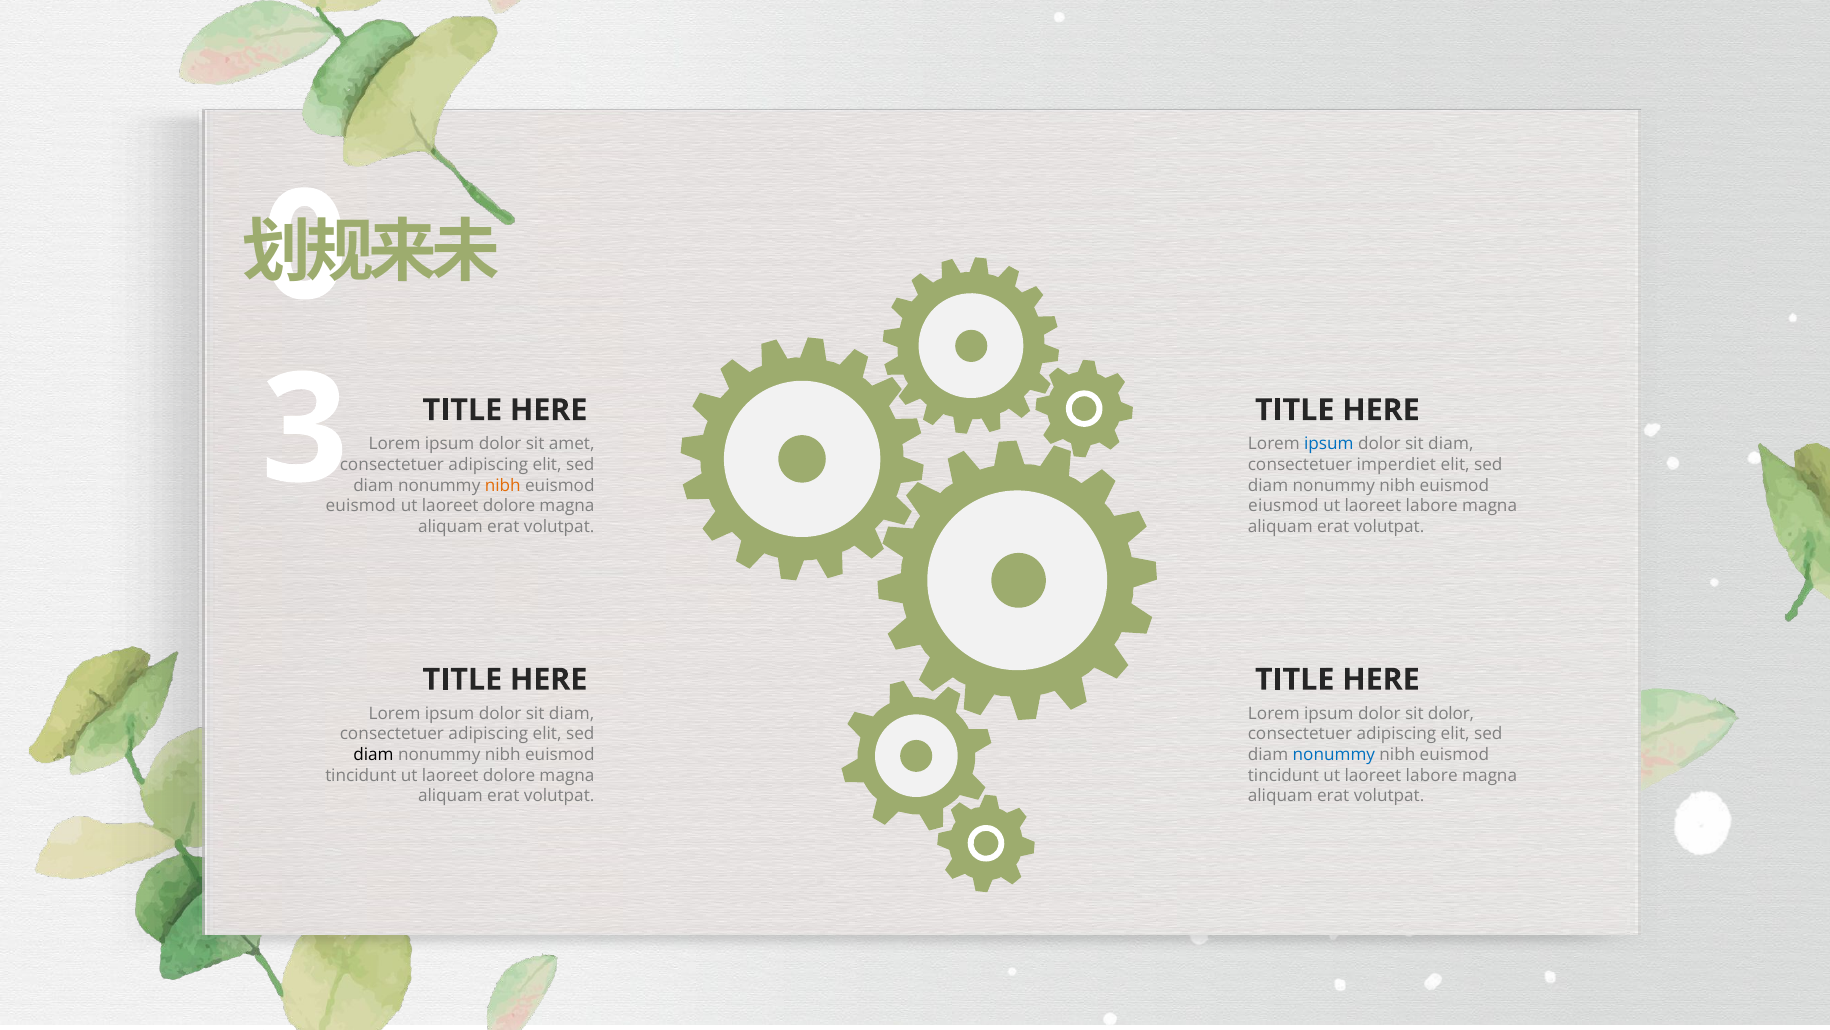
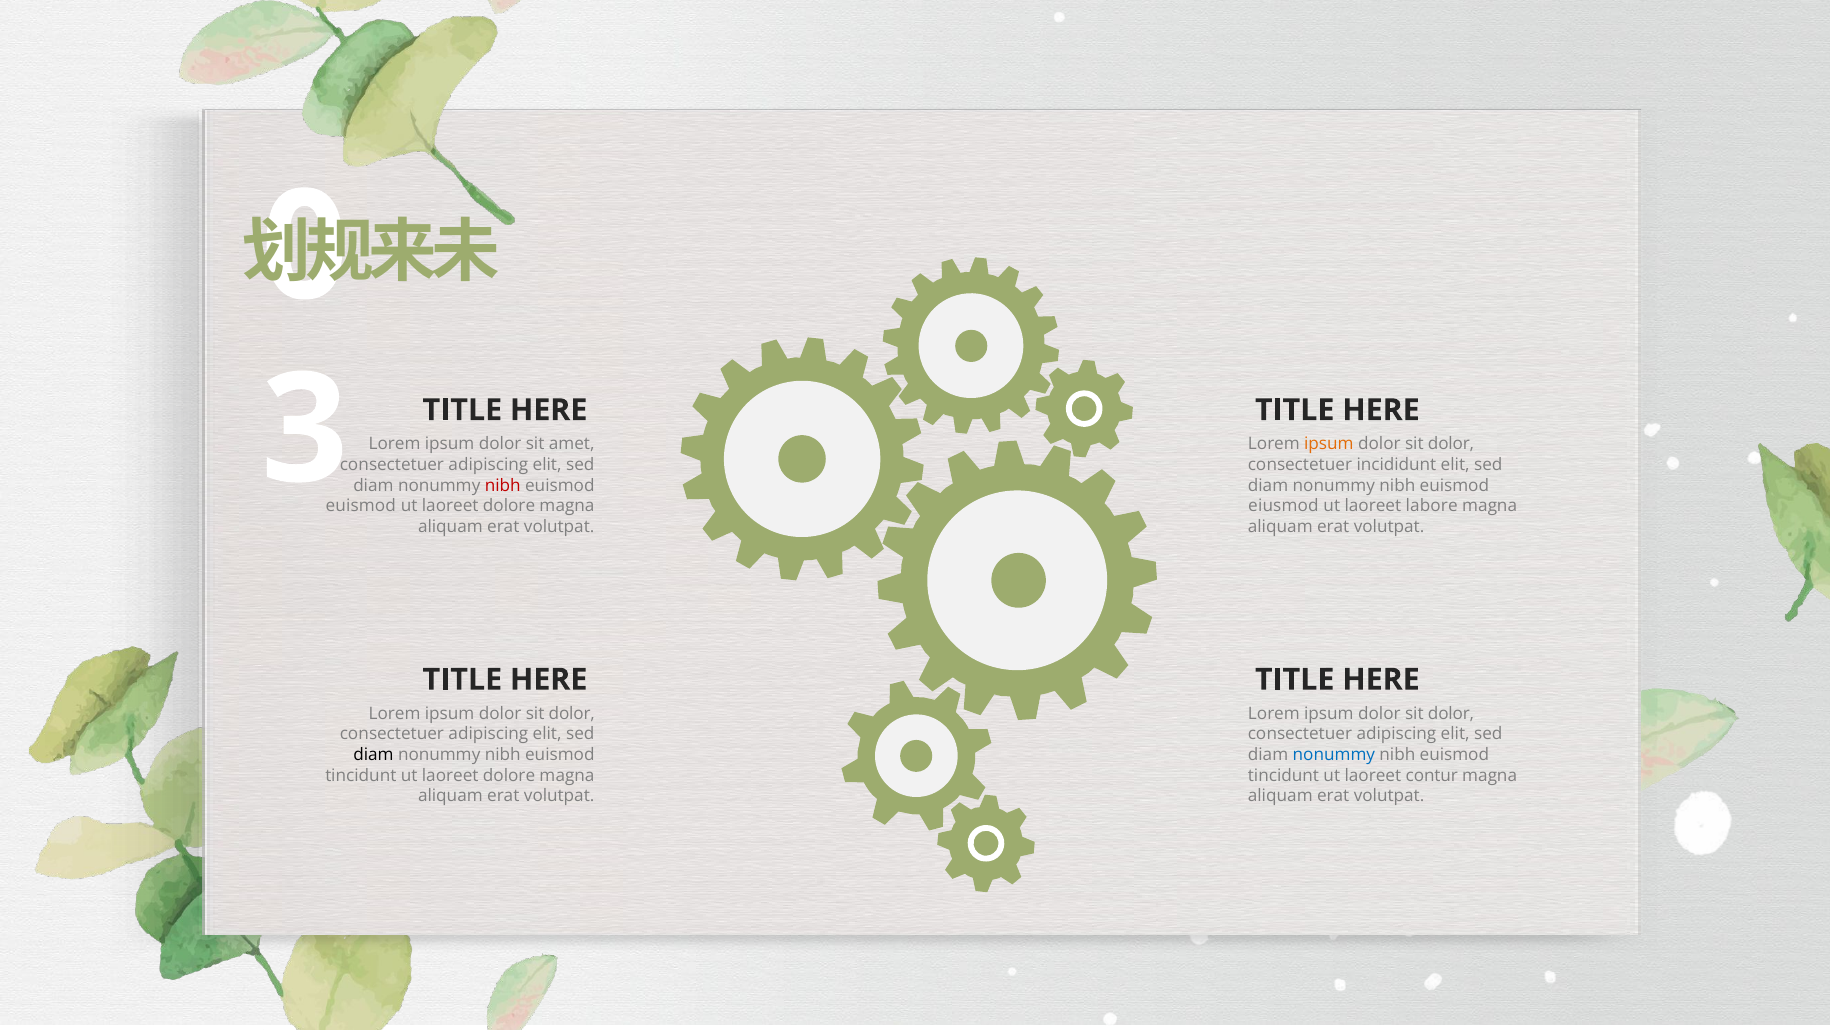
ipsum colour: blue -> orange (1329, 444)
diam: diam -> dolor (1451, 444)
imperdiet: imperdiet -> incididunt (1396, 464)
nibh colour: orange -> red (503, 485)
diam: diam -> dolor (572, 713)
tincidunt ut laoreet labore: labore -> contur (1432, 775)
